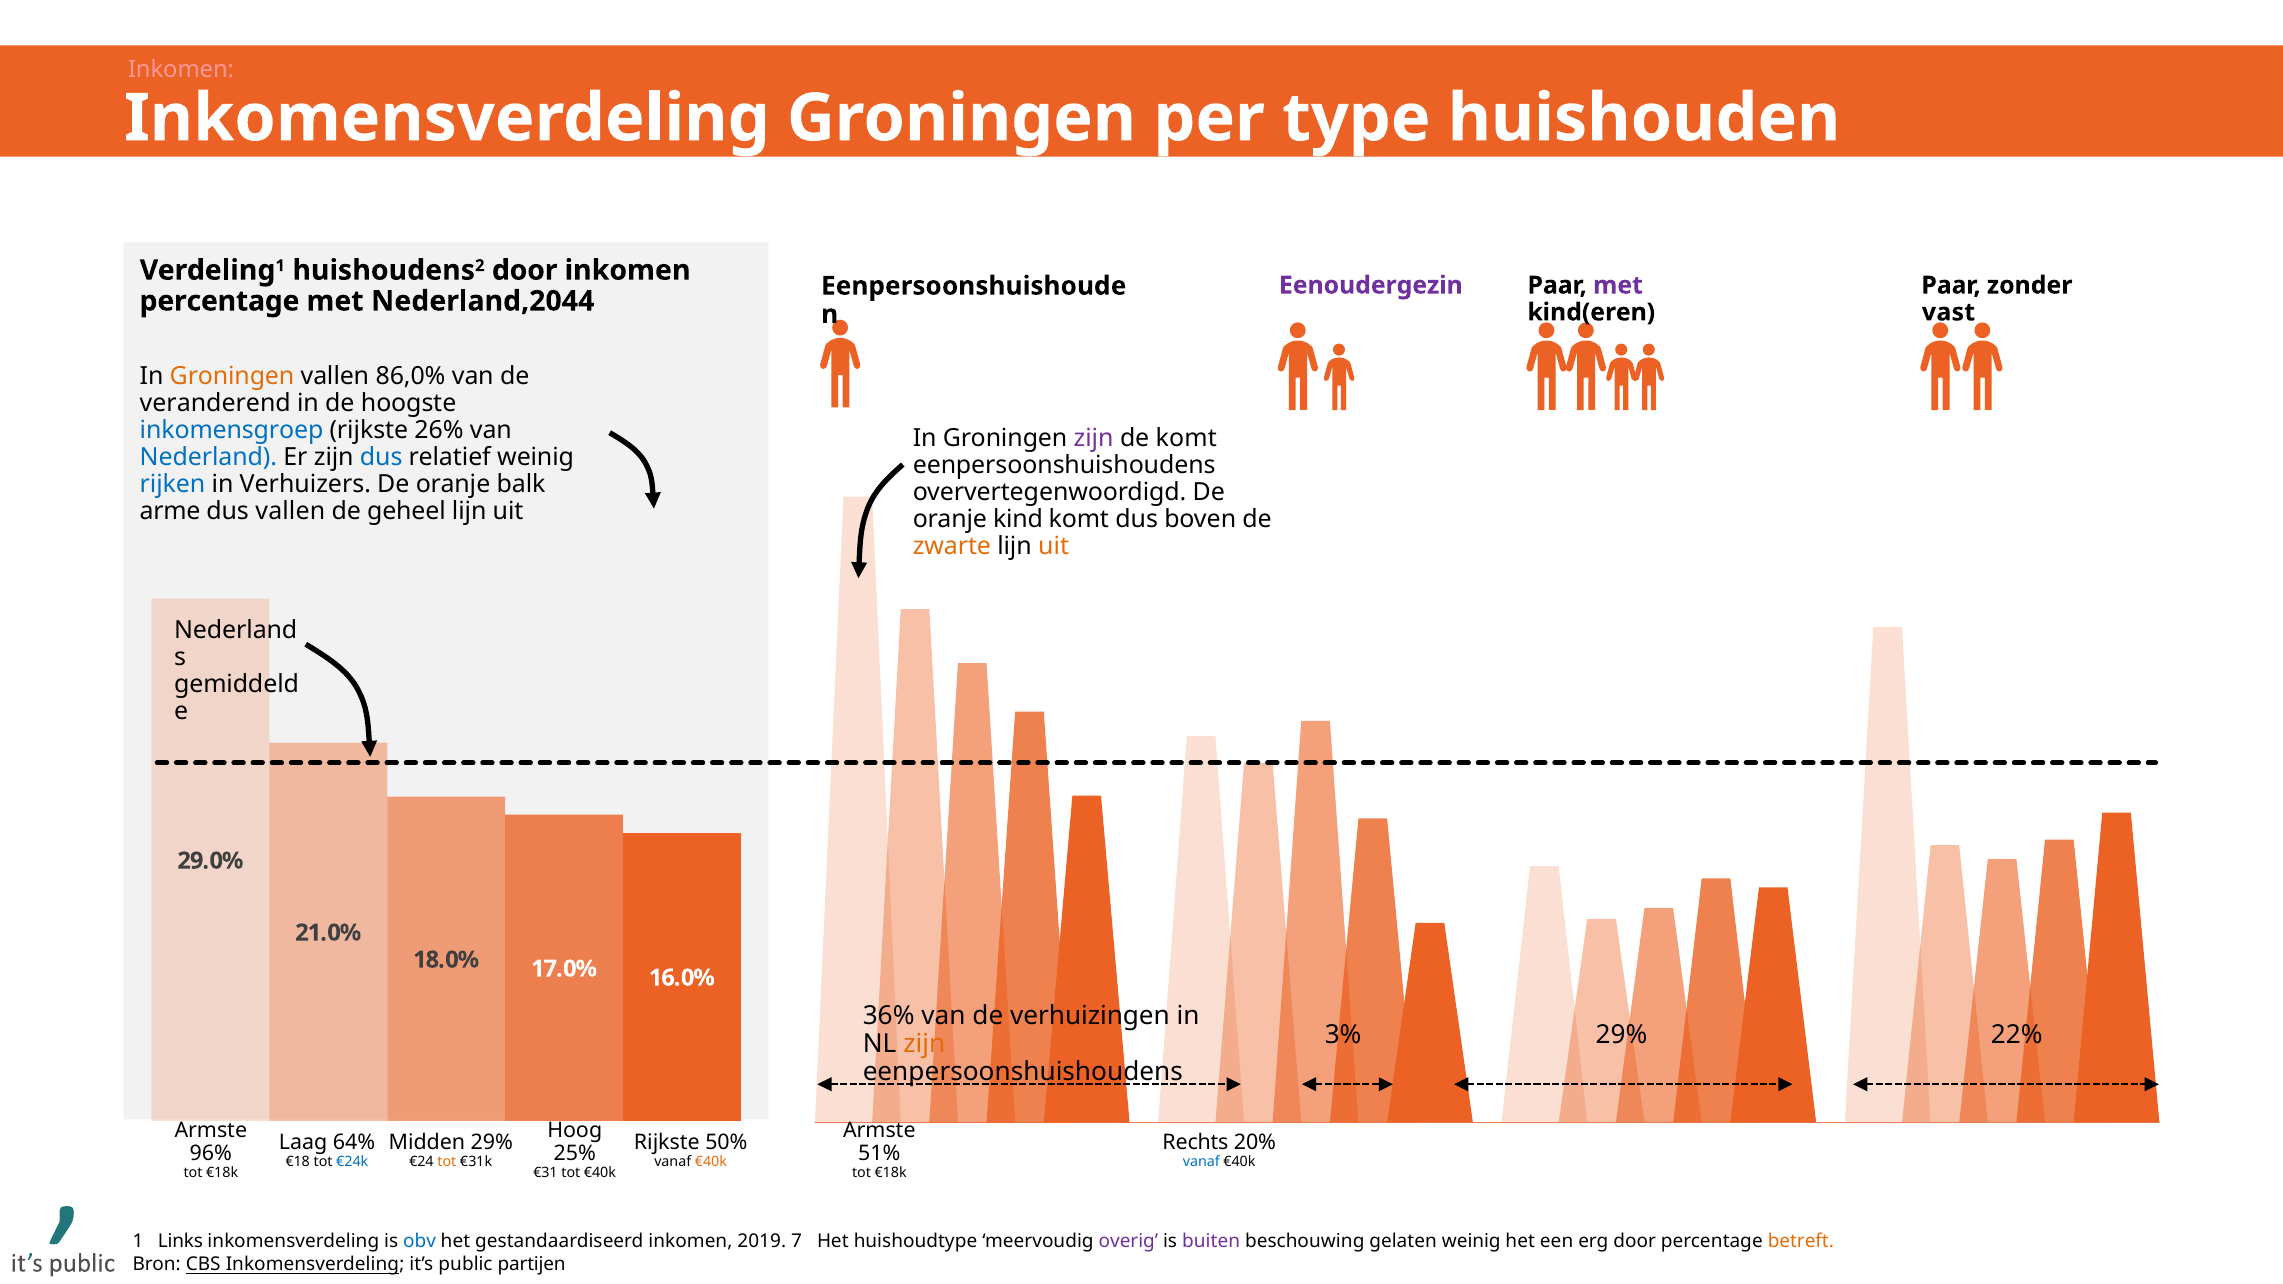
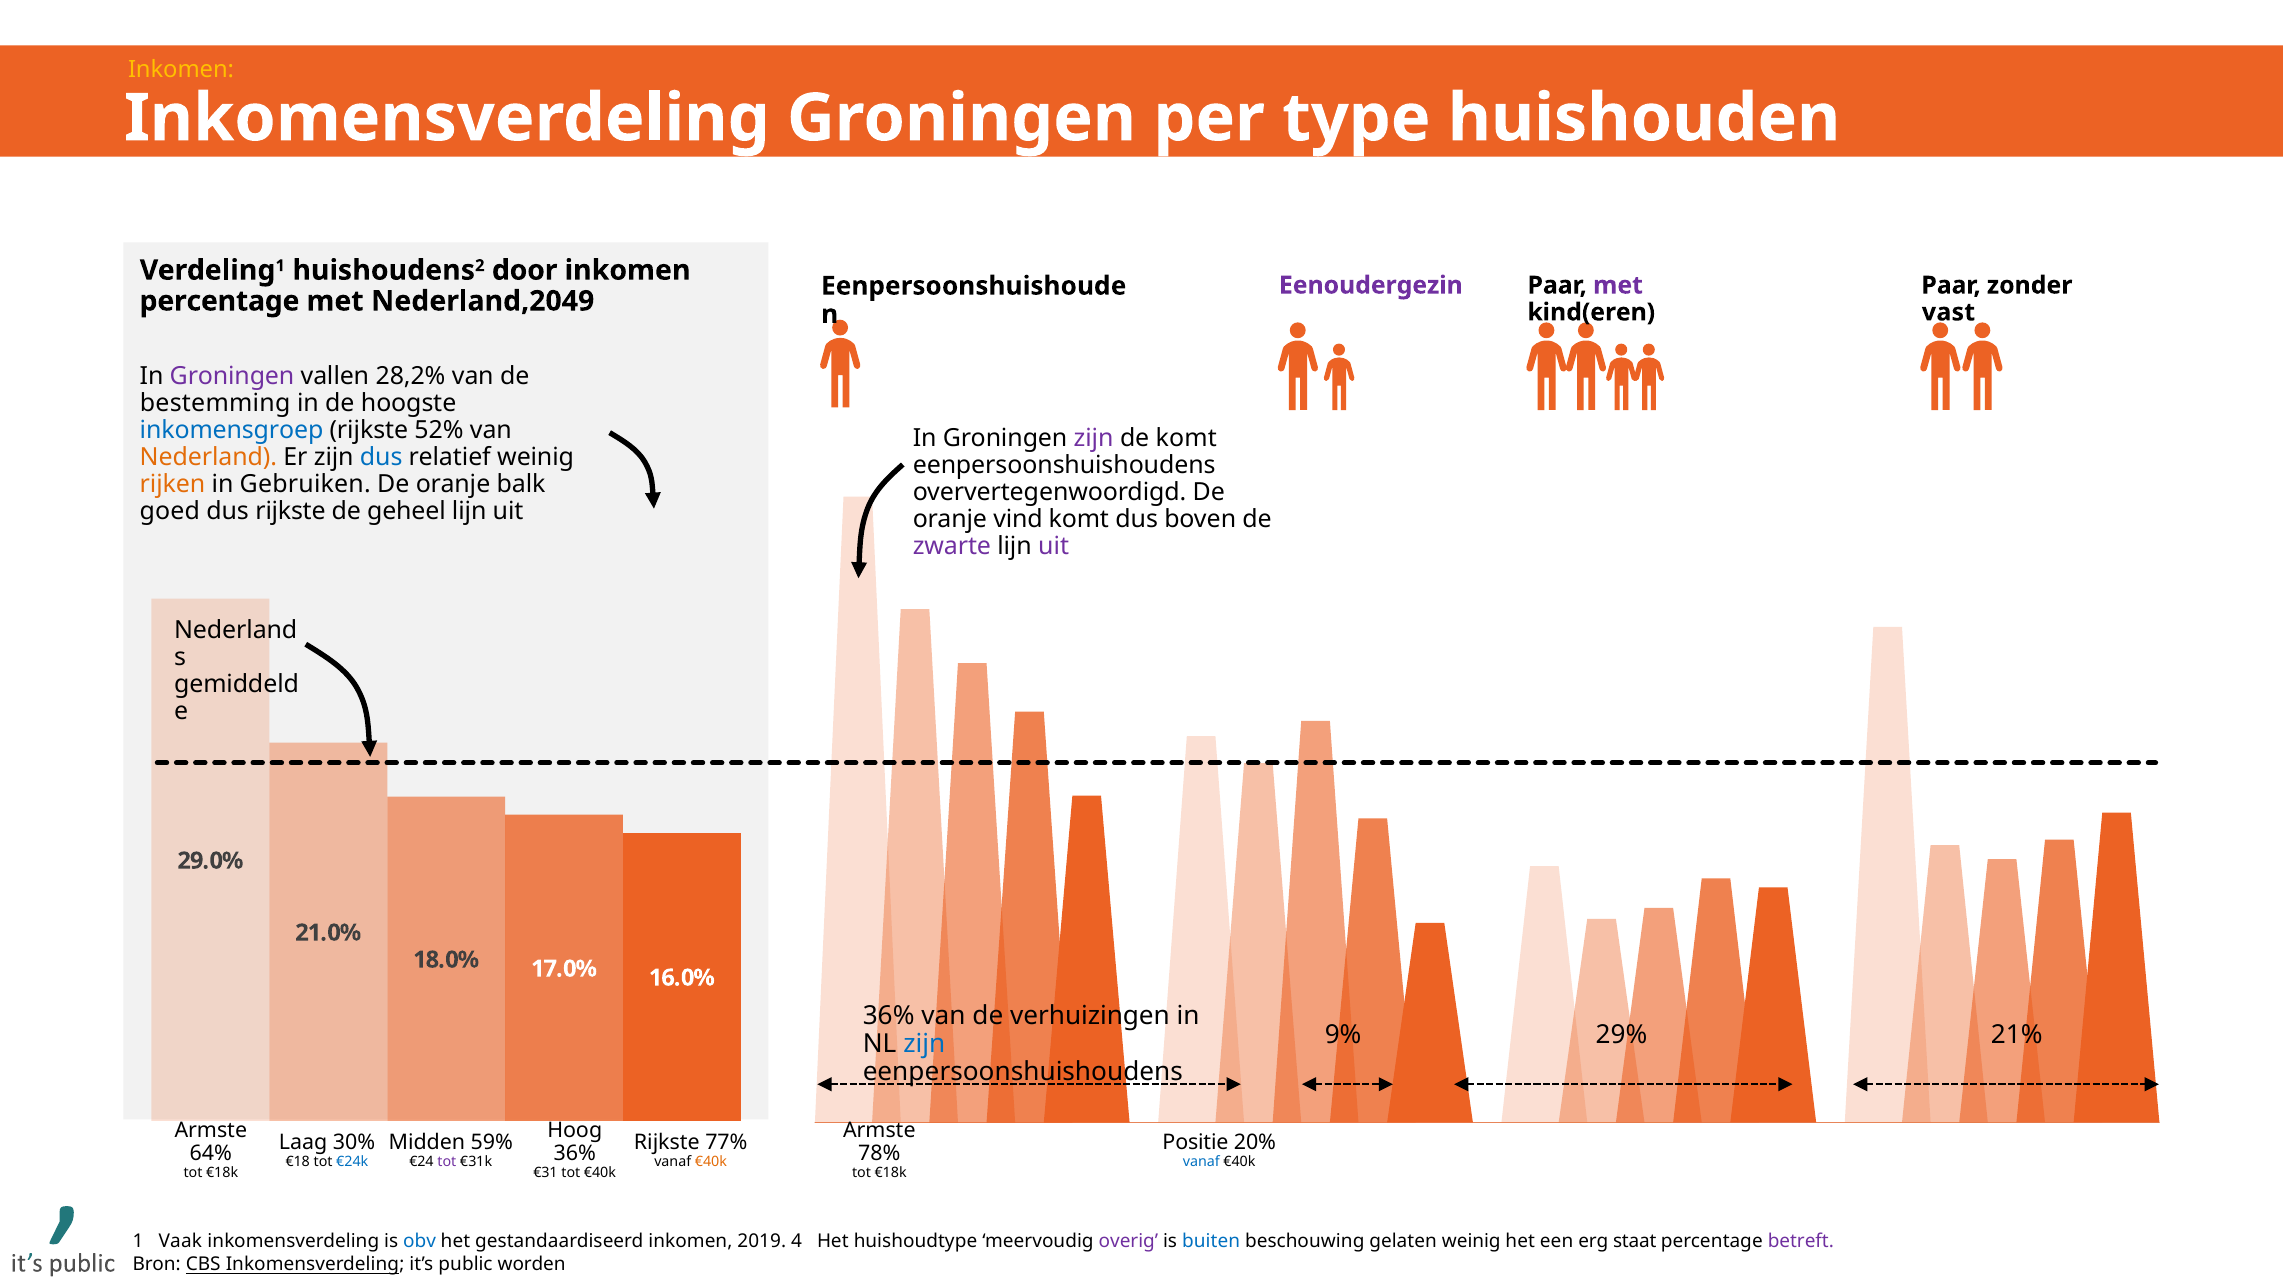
Inkomen colour: pink -> yellow (181, 70)
Nederland,2044: Nederland,2044 -> Nederland,2049 (483, 301)
Groningen colour: orange -> purple (232, 377)
86,0%: 86,0% -> 28,2% (411, 377)
veranderend: veranderend -> bestemming (215, 404)
26%: 26% -> 52% (439, 431)
Nederland colour: blue -> orange (208, 458)
rijken colour: blue -> orange (173, 485)
Verhuizers: Verhuizers -> Gebruiken (305, 485)
arme: arme -> goed (170, 512)
dus vallen: vallen -> rijkste (291, 512)
kind: kind -> vind (1018, 519)
zwarte colour: orange -> purple (952, 546)
uit colour: orange -> purple (1054, 546)
3%: 3% -> 9% (1343, 1035)
22%: 22% -> 21% (2017, 1035)
zijn colour: orange -> blue (924, 1044)
64%: 64% -> 30% (354, 1142)
Midden 29%: 29% -> 59% (492, 1142)
50%: 50% -> 77% (726, 1142)
Rechts: Rechts -> Positie (1195, 1142)
96%: 96% -> 64% (211, 1154)
25%: 25% -> 36% (575, 1154)
51%: 51% -> 78% (879, 1154)
tot colour: orange -> purple (447, 1161)
Links: Links -> Vaak (180, 1242)
7: 7 -> 4 (797, 1242)
buiten colour: purple -> blue (1211, 1242)
erg door: door -> staat (1635, 1242)
betreft colour: orange -> purple (1801, 1242)
partijen: partijen -> worden (532, 1265)
